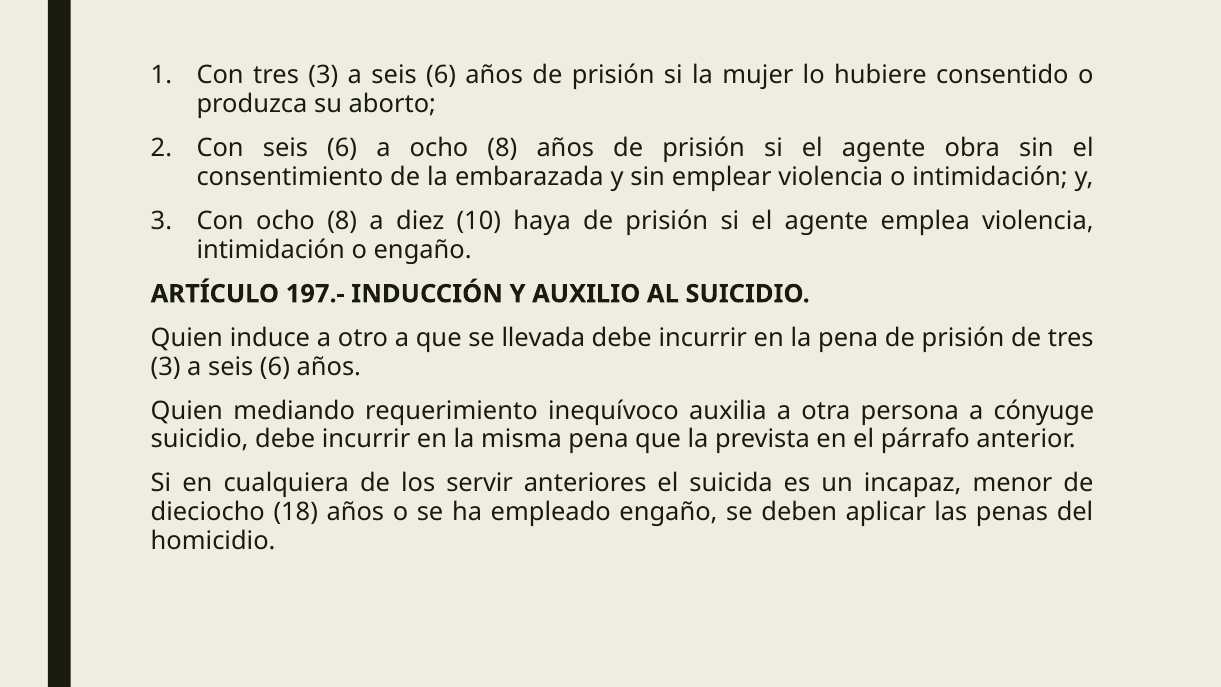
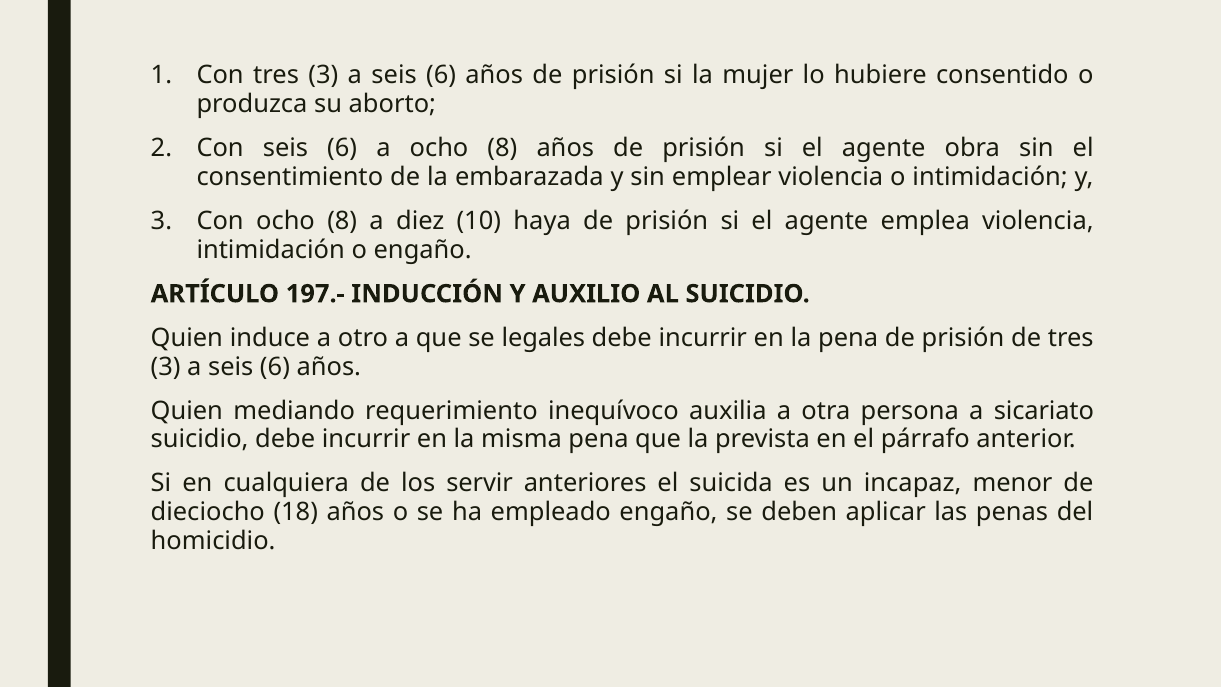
llevada: llevada -> legales (543, 338)
cónyuge: cónyuge -> sicariato (1044, 411)
